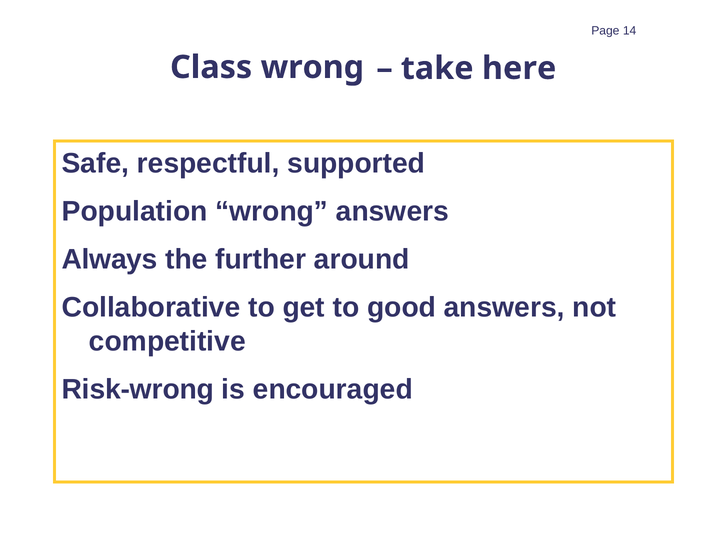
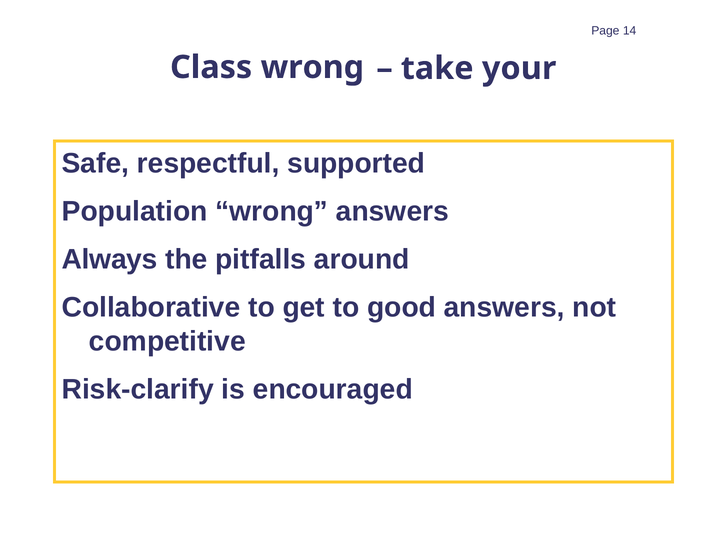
here: here -> your (519, 68)
further: further -> pitfalls (261, 260)
Risk-wrong: Risk-wrong -> Risk-clarify (138, 390)
